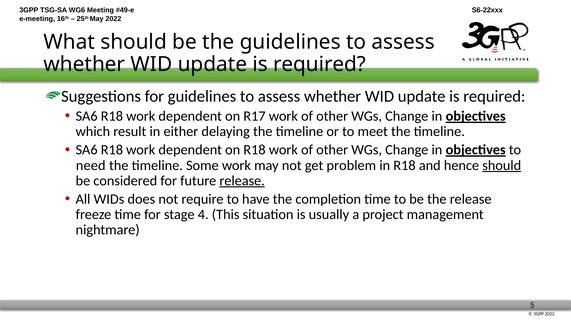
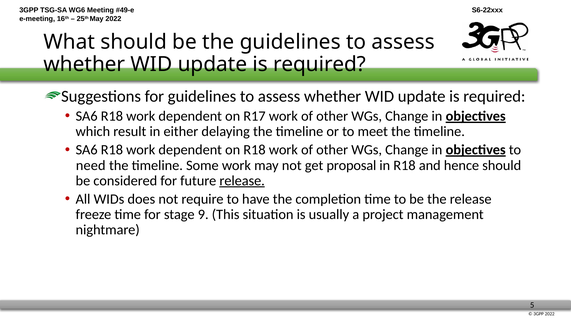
problem: problem -> proposal (351, 165)
should underline: present -> none (502, 165)
4: 4 -> 9 (203, 215)
